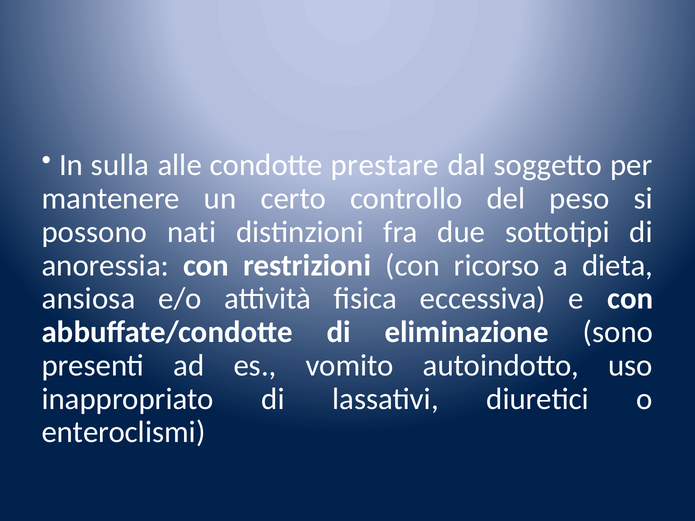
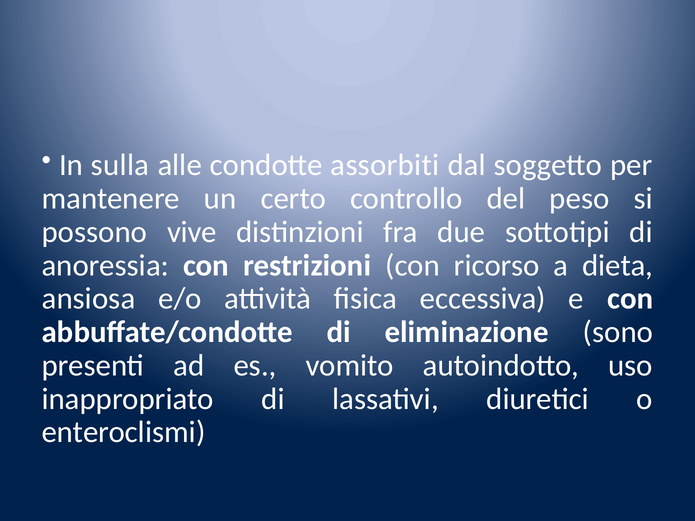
prestare: prestare -> assorbiti (385, 165)
nati: nati -> vive (192, 232)
